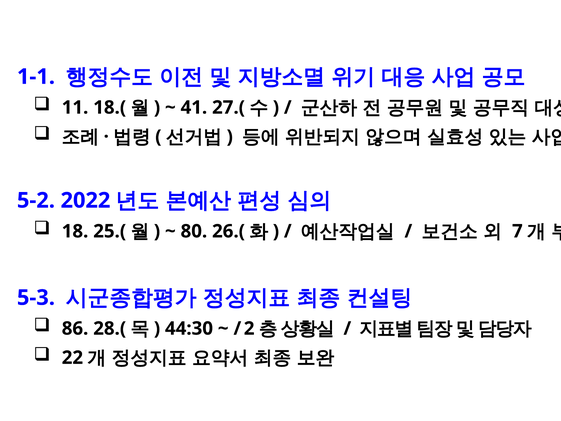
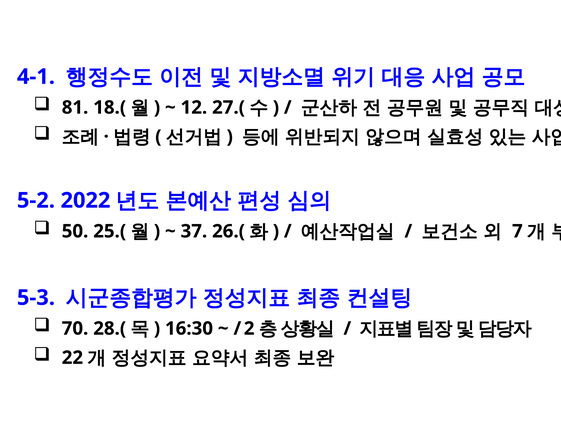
1-1: 1-1 -> 4-1 (36, 77)
11: 11 -> 81 (75, 107)
41: 41 -> 12 (194, 107)
18: 18 -> 50 (75, 231)
80: 80 -> 37 (194, 231)
86: 86 -> 70 (75, 328)
44:30: 44:30 -> 16:30 (189, 328)
